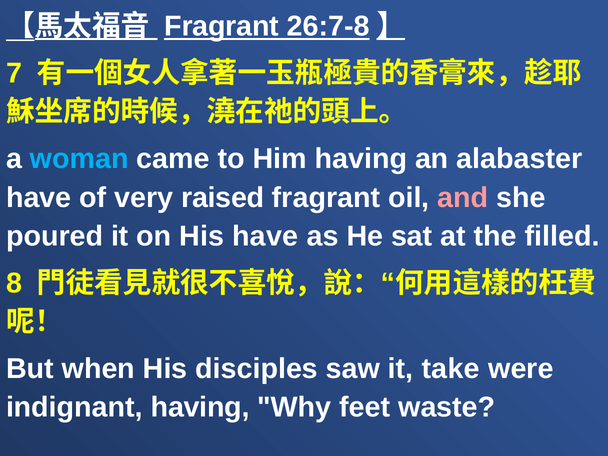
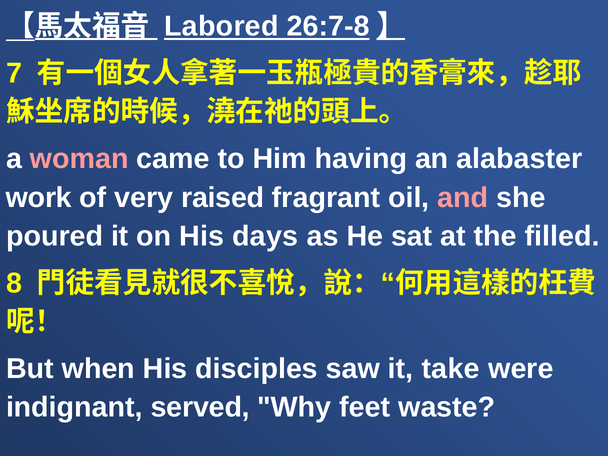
Fragrant: Fragrant -> Labored (221, 26)
woman colour: light blue -> pink (79, 159)
have: have -> work (39, 198)
His have: have -> days (265, 236)
indignant having: having -> served (200, 407)
